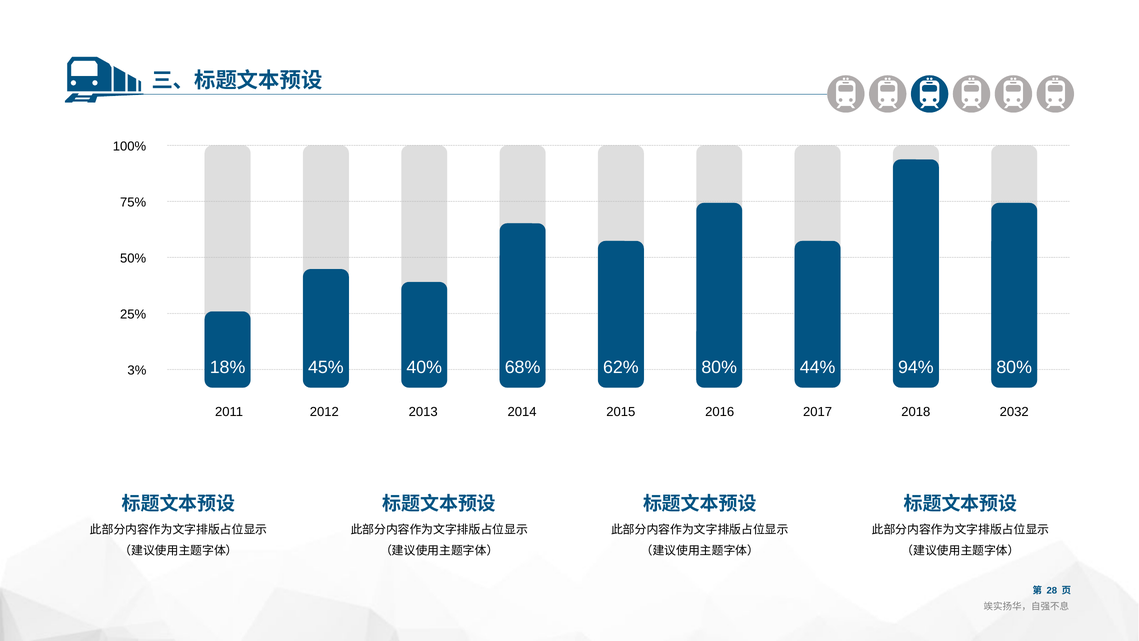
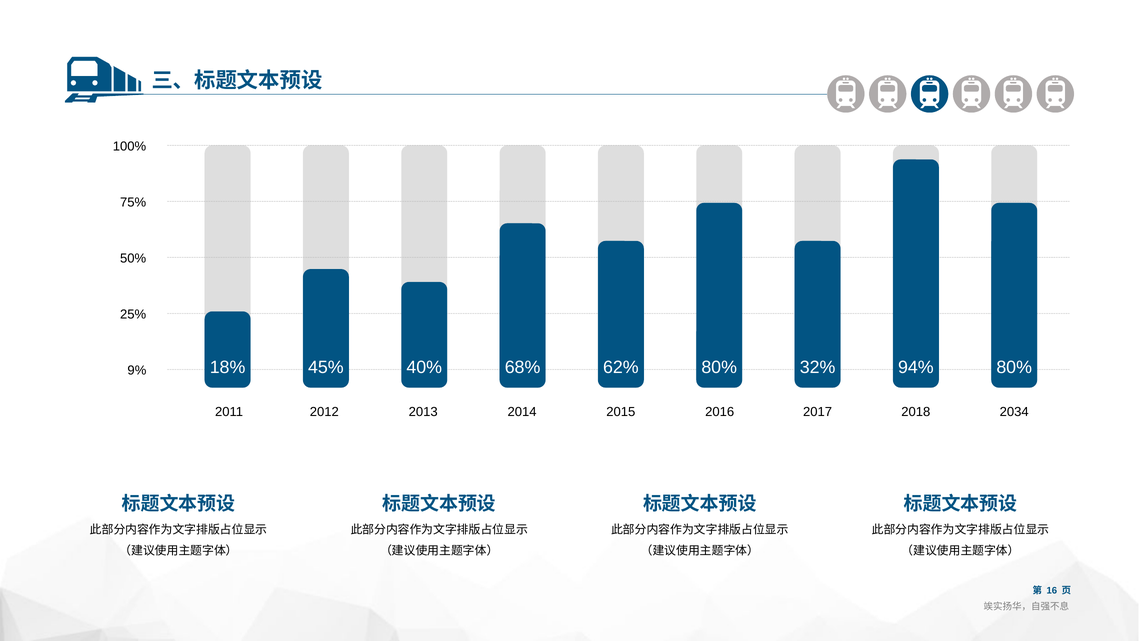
44%: 44% -> 32% (818, 367)
3%: 3% -> 9% (137, 370)
2032: 2032 -> 2034 (1014, 412)
28: 28 -> 16 (1052, 591)
